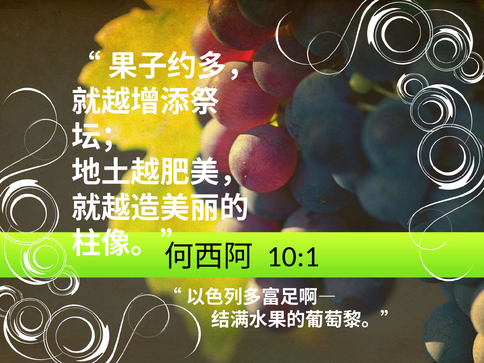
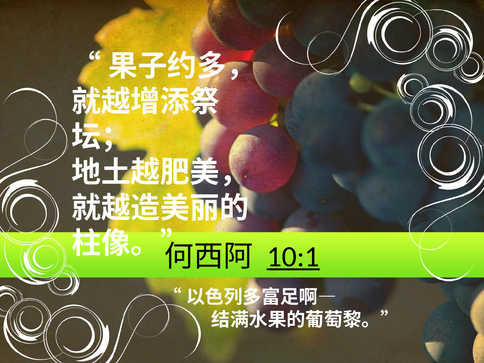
10:1 underline: none -> present (293, 257)
